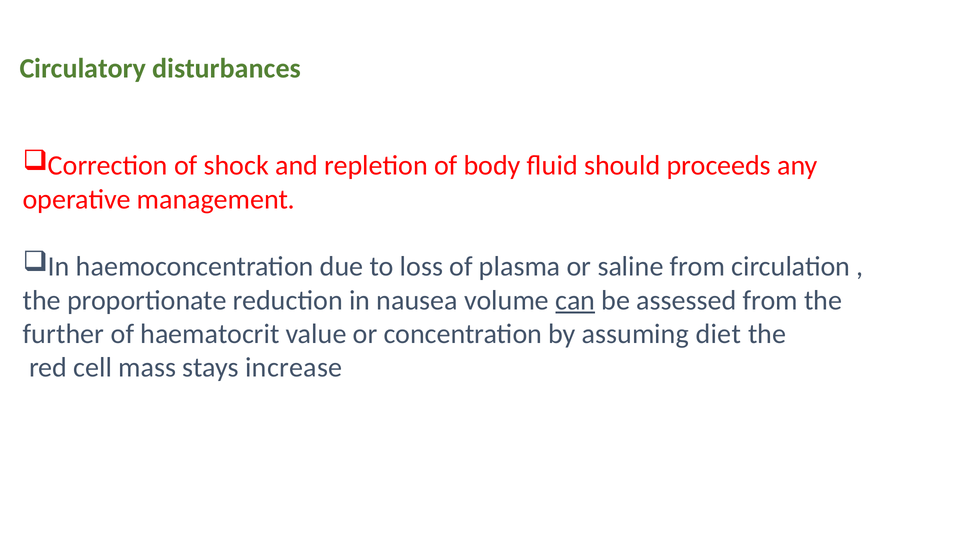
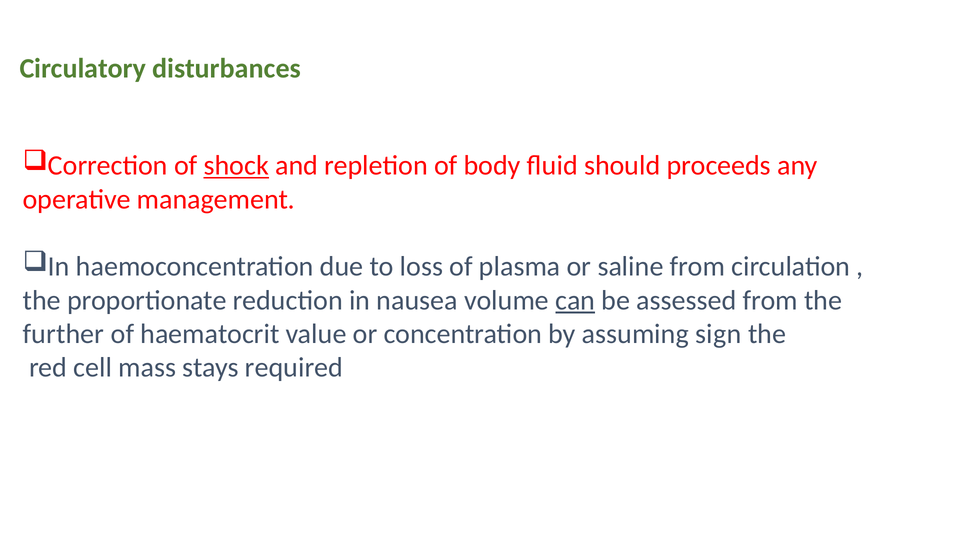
shock underline: none -> present (236, 166)
diet: diet -> sign (718, 334)
increase: increase -> required (294, 368)
